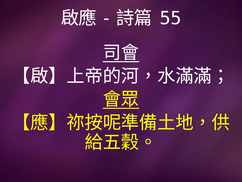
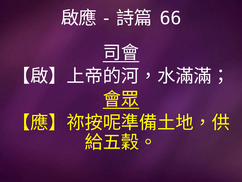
55: 55 -> 66 (171, 18)
